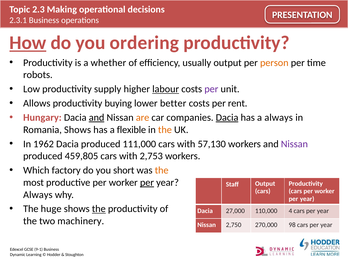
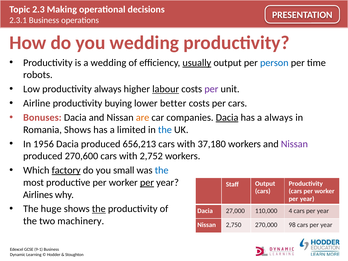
How underline: present -> none (28, 43)
you ordering: ordering -> wedding (144, 43)
a whether: whether -> wedding (108, 63)
usually underline: none -> present (197, 63)
person colour: orange -> blue (274, 63)
productivity supply: supply -> always (108, 89)
Allows: Allows -> Airline (37, 103)
per rent: rent -> cars (238, 103)
Hungary: Hungary -> Bonuses (42, 118)
and underline: present -> none (97, 118)
flexible: flexible -> limited (131, 130)
the colour: orange -> blue (165, 130)
1962: 1962 -> 1956 (44, 144)
111,000: 111,000 -> 656,213 (139, 144)
57,130: 57,130 -> 37,180 (212, 144)
459,805: 459,805 -> 270,600 (81, 156)
2,753: 2,753 -> 2,752 (151, 156)
factory underline: none -> present (66, 170)
short: short -> small (124, 170)
the colour: orange -> blue (162, 170)
Always: Always -> Airlines (38, 195)
